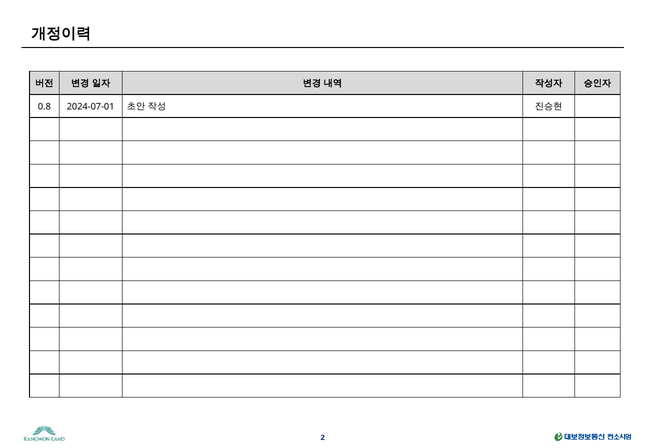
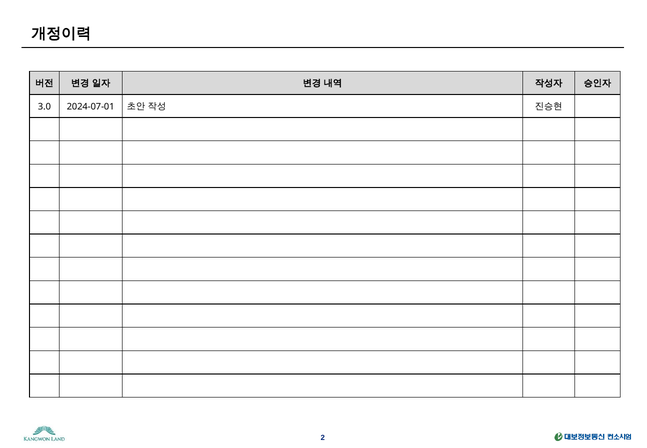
0.8: 0.8 -> 3.0 (44, 106)
